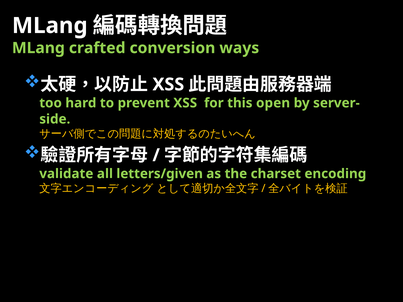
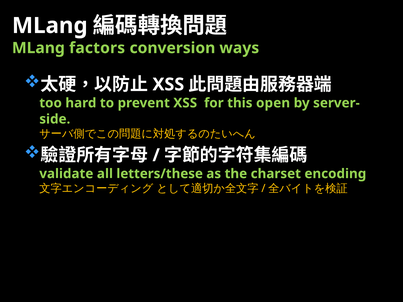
crafted: crafted -> factors (97, 48)
letters/given: letters/given -> letters/these (160, 174)
